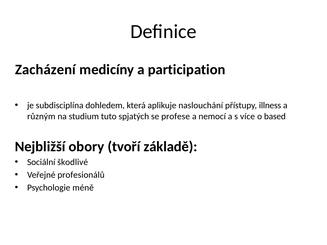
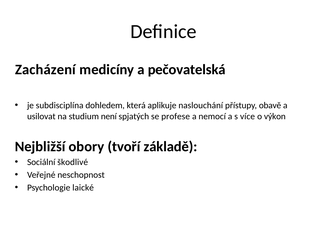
participation: participation -> pečovatelská (187, 70)
illness: illness -> obavě (270, 106)
různým: různým -> usilovat (41, 116)
tuto: tuto -> není (109, 116)
based: based -> výkon (275, 116)
profesionálů: profesionálů -> neschopnost (81, 175)
méně: méně -> laické (83, 188)
